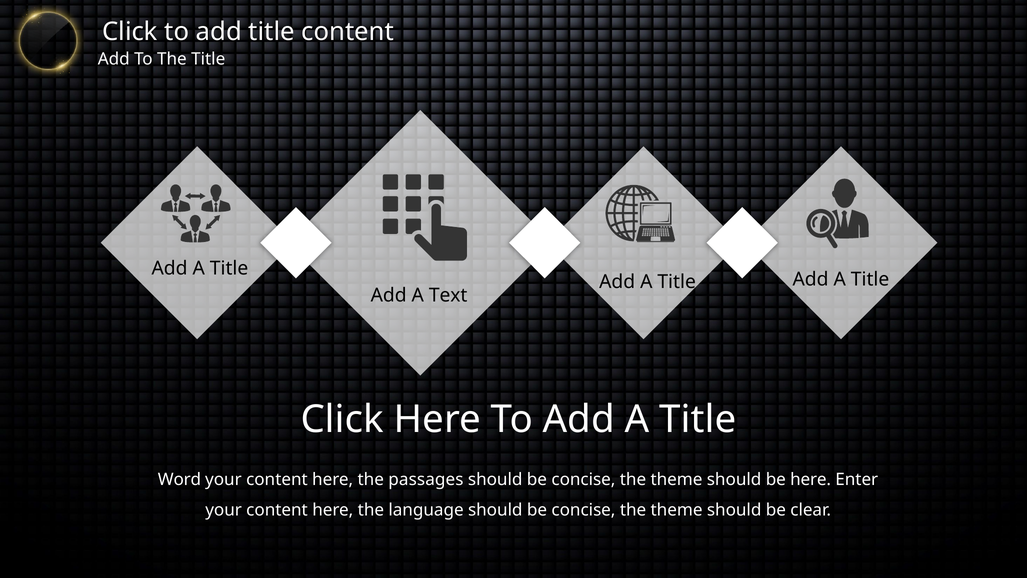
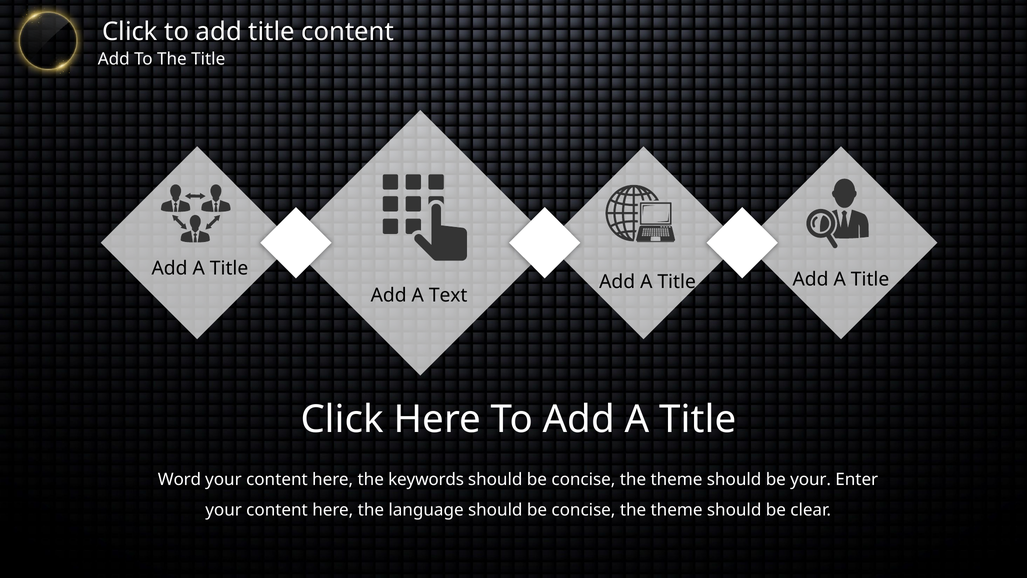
passages: passages -> keywords (426, 479)
be here: here -> your (811, 479)
